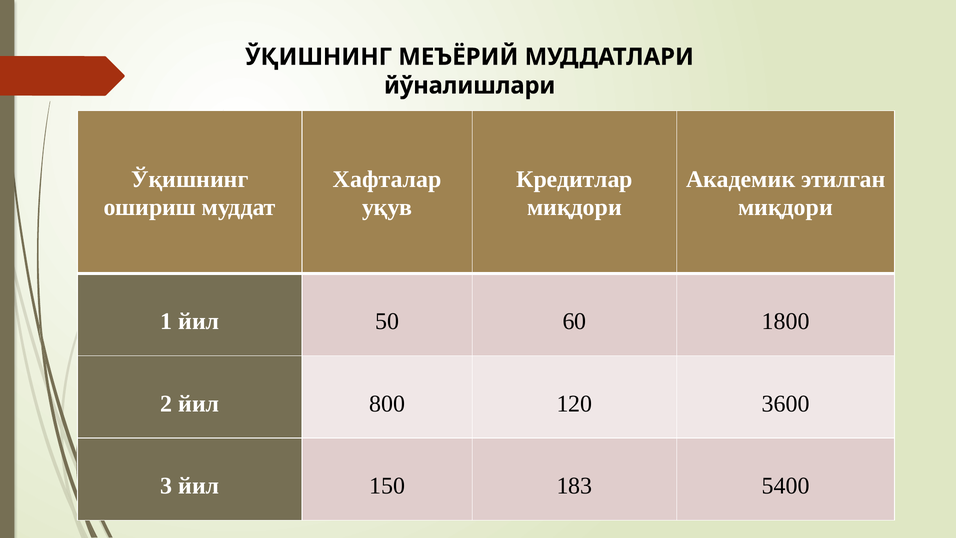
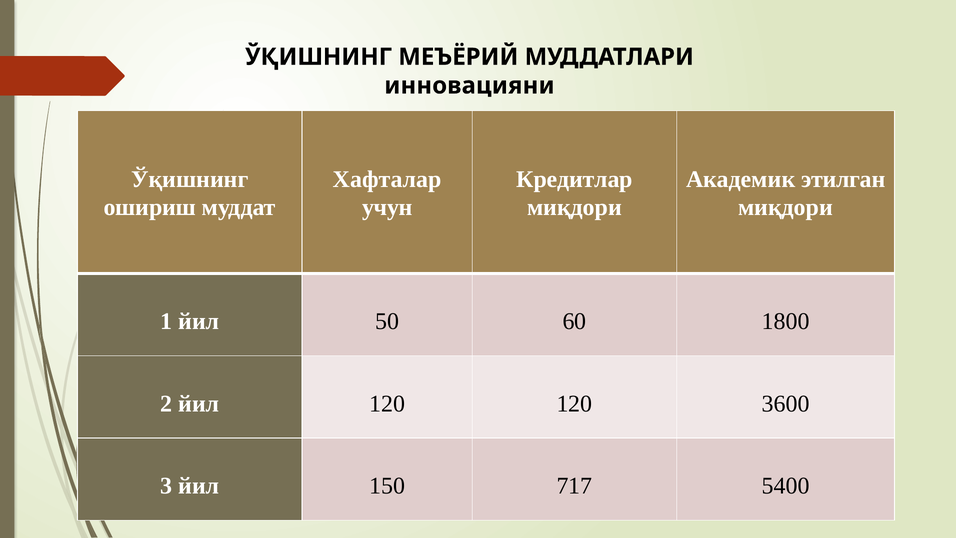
йўналишлари: йўналишлари -> инновацияни (469, 86)
уқув: уқув -> учун (387, 207)
йил 800: 800 -> 120 (387, 404)
183: 183 -> 717 (574, 486)
